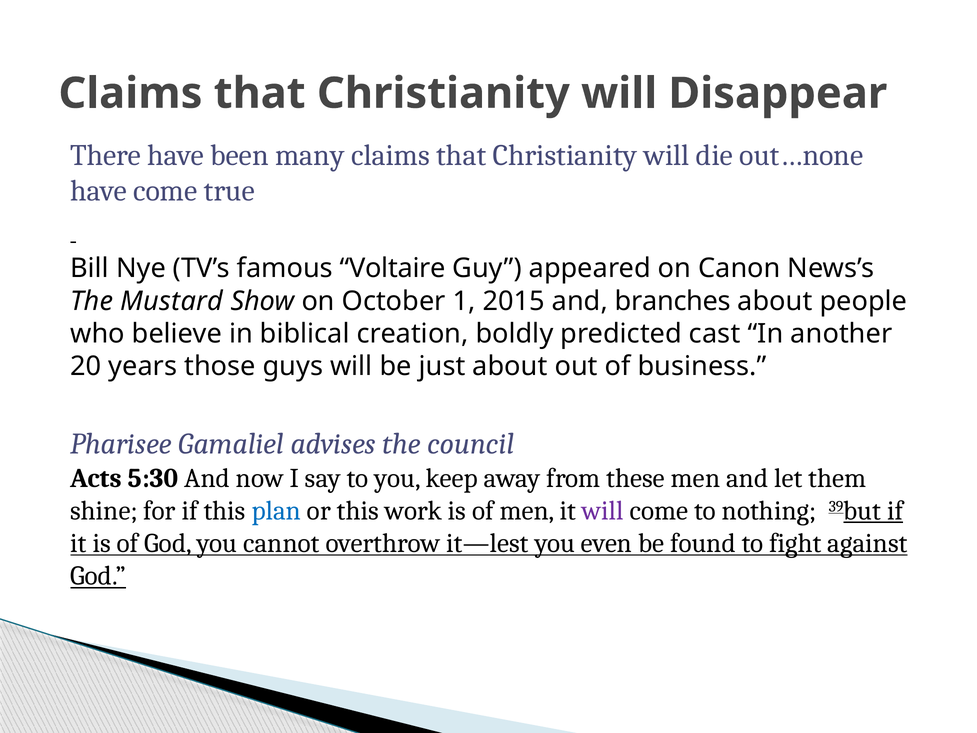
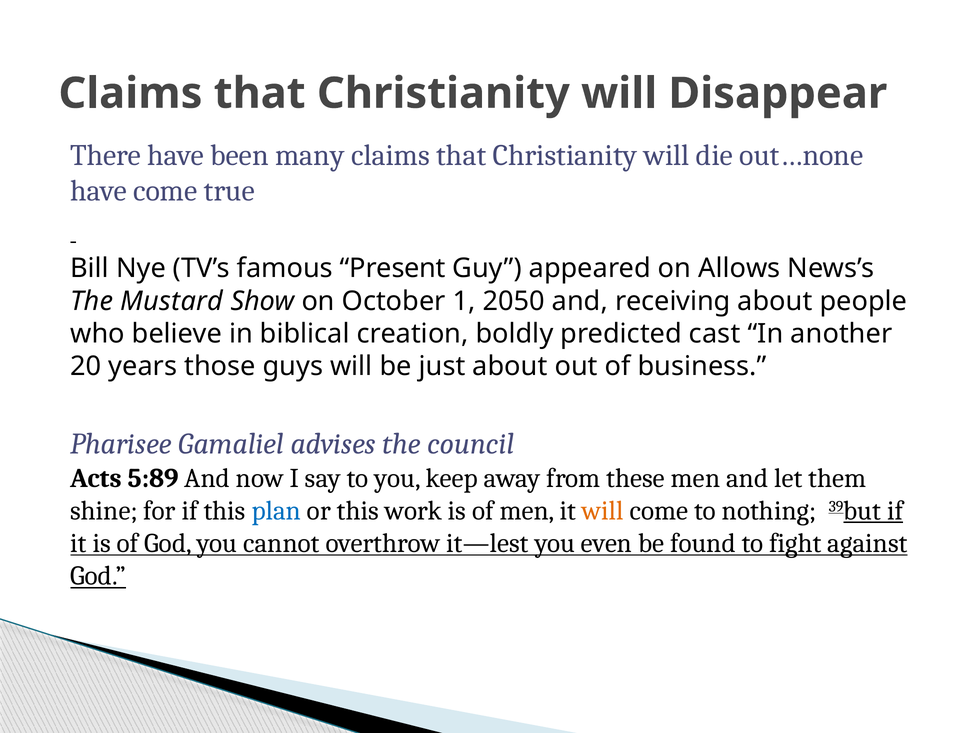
Voltaire: Voltaire -> Present (393, 268)
Canon: Canon -> Allows (739, 268)
2015: 2015 -> 2050 (514, 301)
branches: branches -> receiving (673, 301)
5:30: 5:30 -> 5:89 (153, 478)
will colour: purple -> orange (603, 511)
